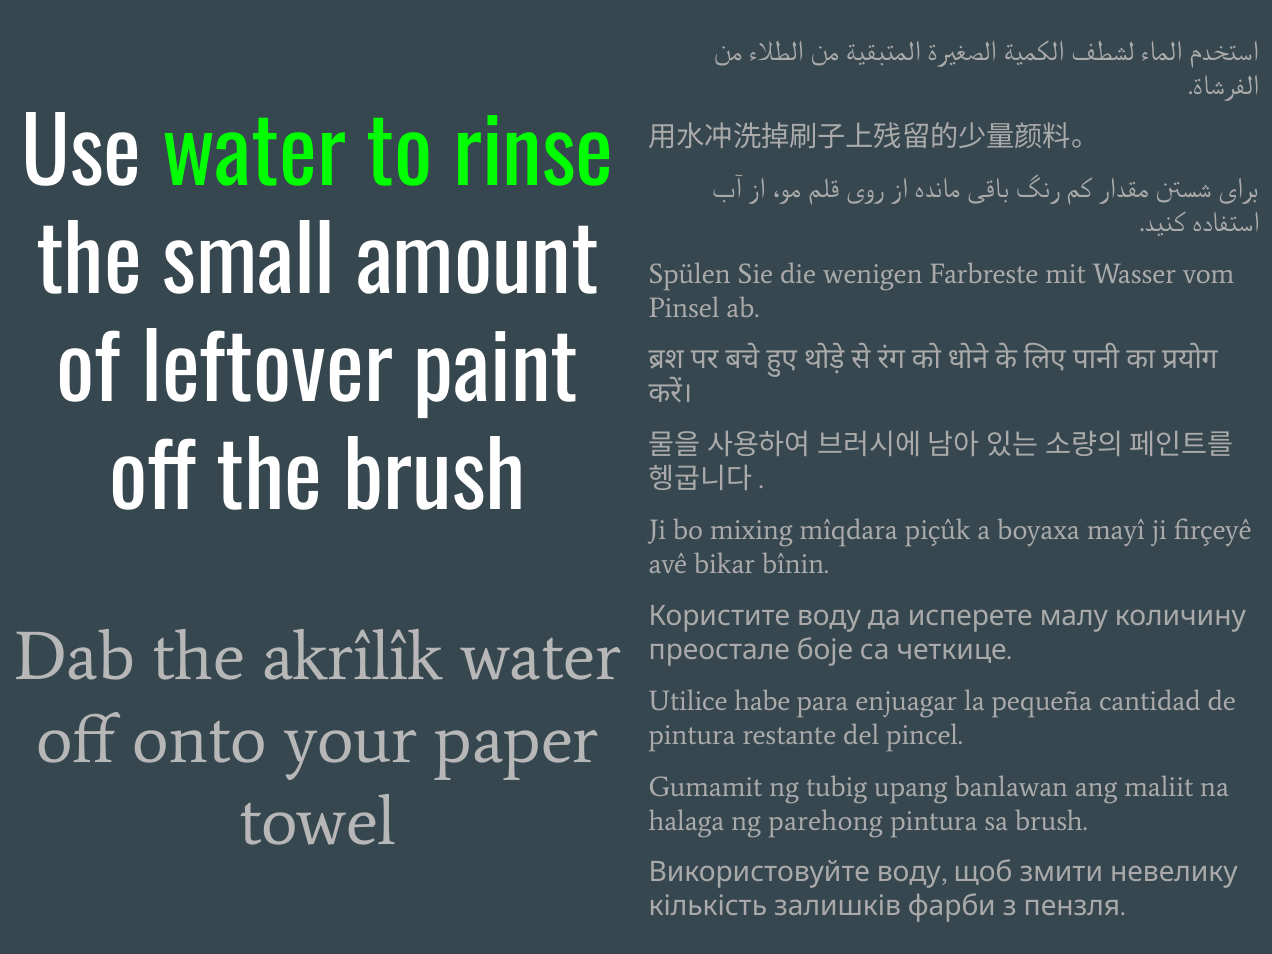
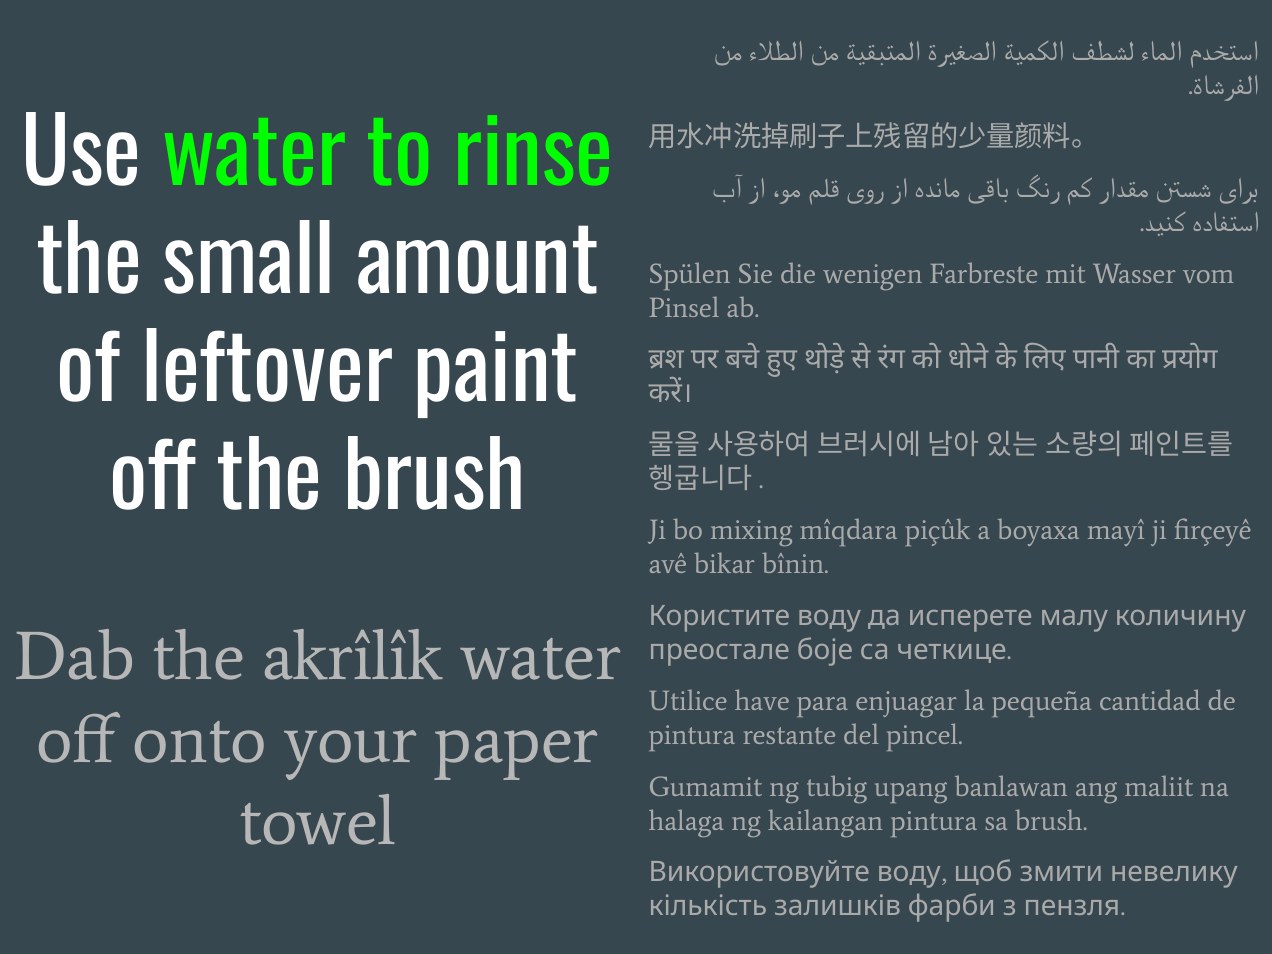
habe: habe -> have (762, 701)
parehong: parehong -> kailangan (826, 821)
